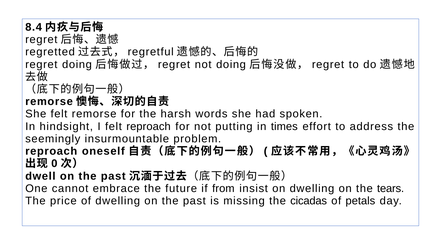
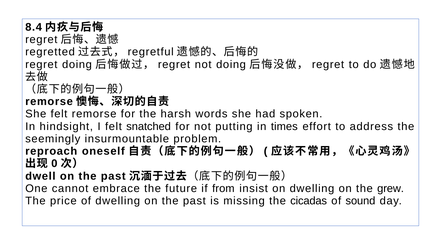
felt reproach: reproach -> snatched (149, 126)
tears: tears -> grew (391, 189)
petals: petals -> sound (360, 201)
